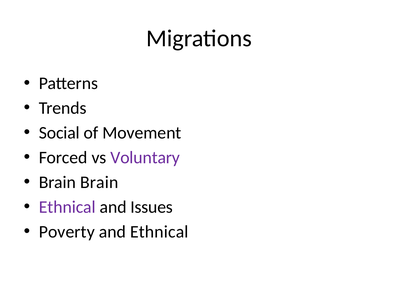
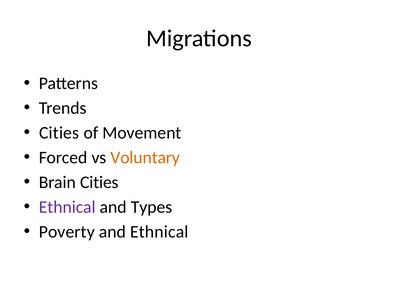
Social: Social -> Cities (59, 133)
Voluntary colour: purple -> orange (145, 158)
Brain Brain: Brain -> Cities (99, 183)
Issues: Issues -> Types (152, 207)
